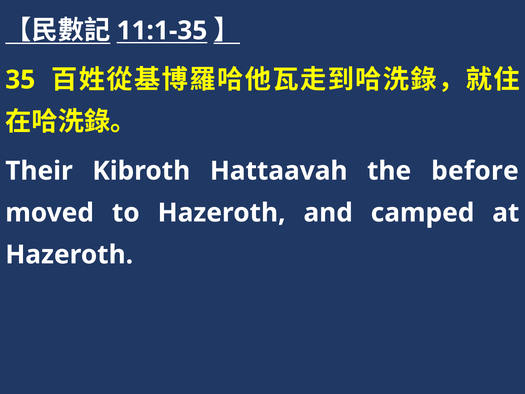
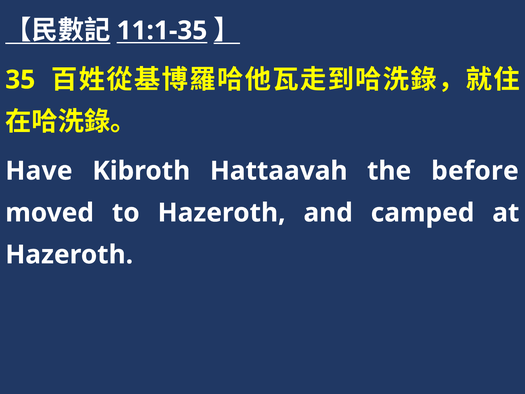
Their: Their -> Have (39, 171)
